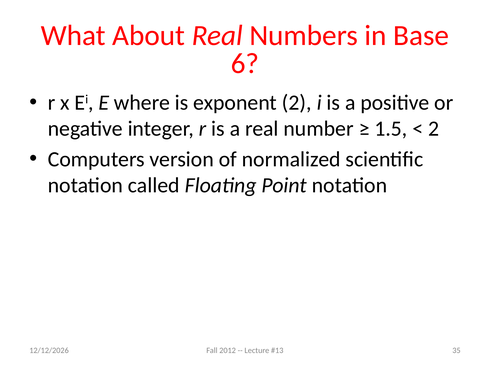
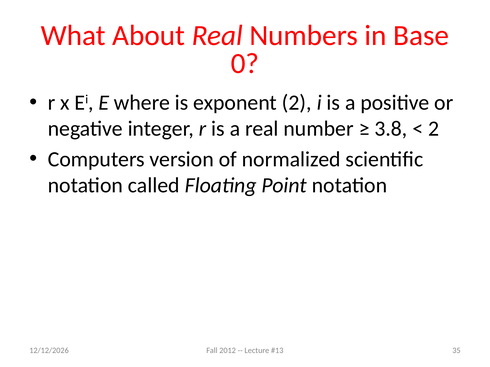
6: 6 -> 0 (245, 64)
1.5: 1.5 -> 3.8 (391, 129)
